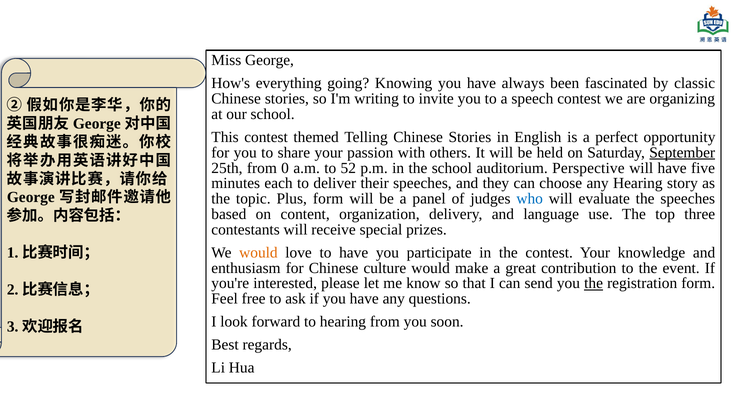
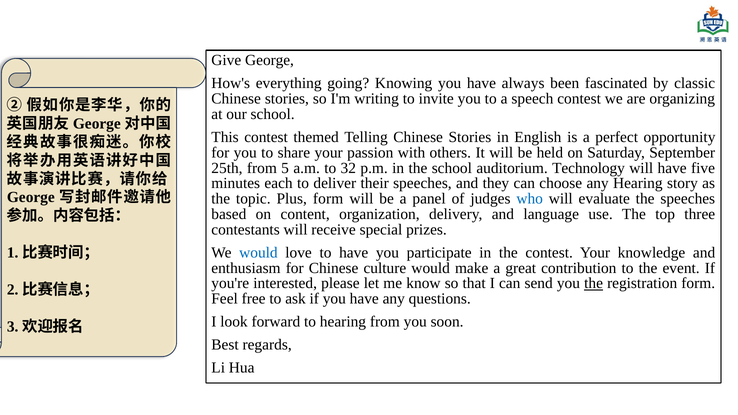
Miss: Miss -> Give (226, 60)
September underline: present -> none (682, 153)
0: 0 -> 5 (285, 168)
52: 52 -> 32 (348, 168)
Perspective: Perspective -> Technology (589, 168)
would colour: orange -> blue (258, 253)
